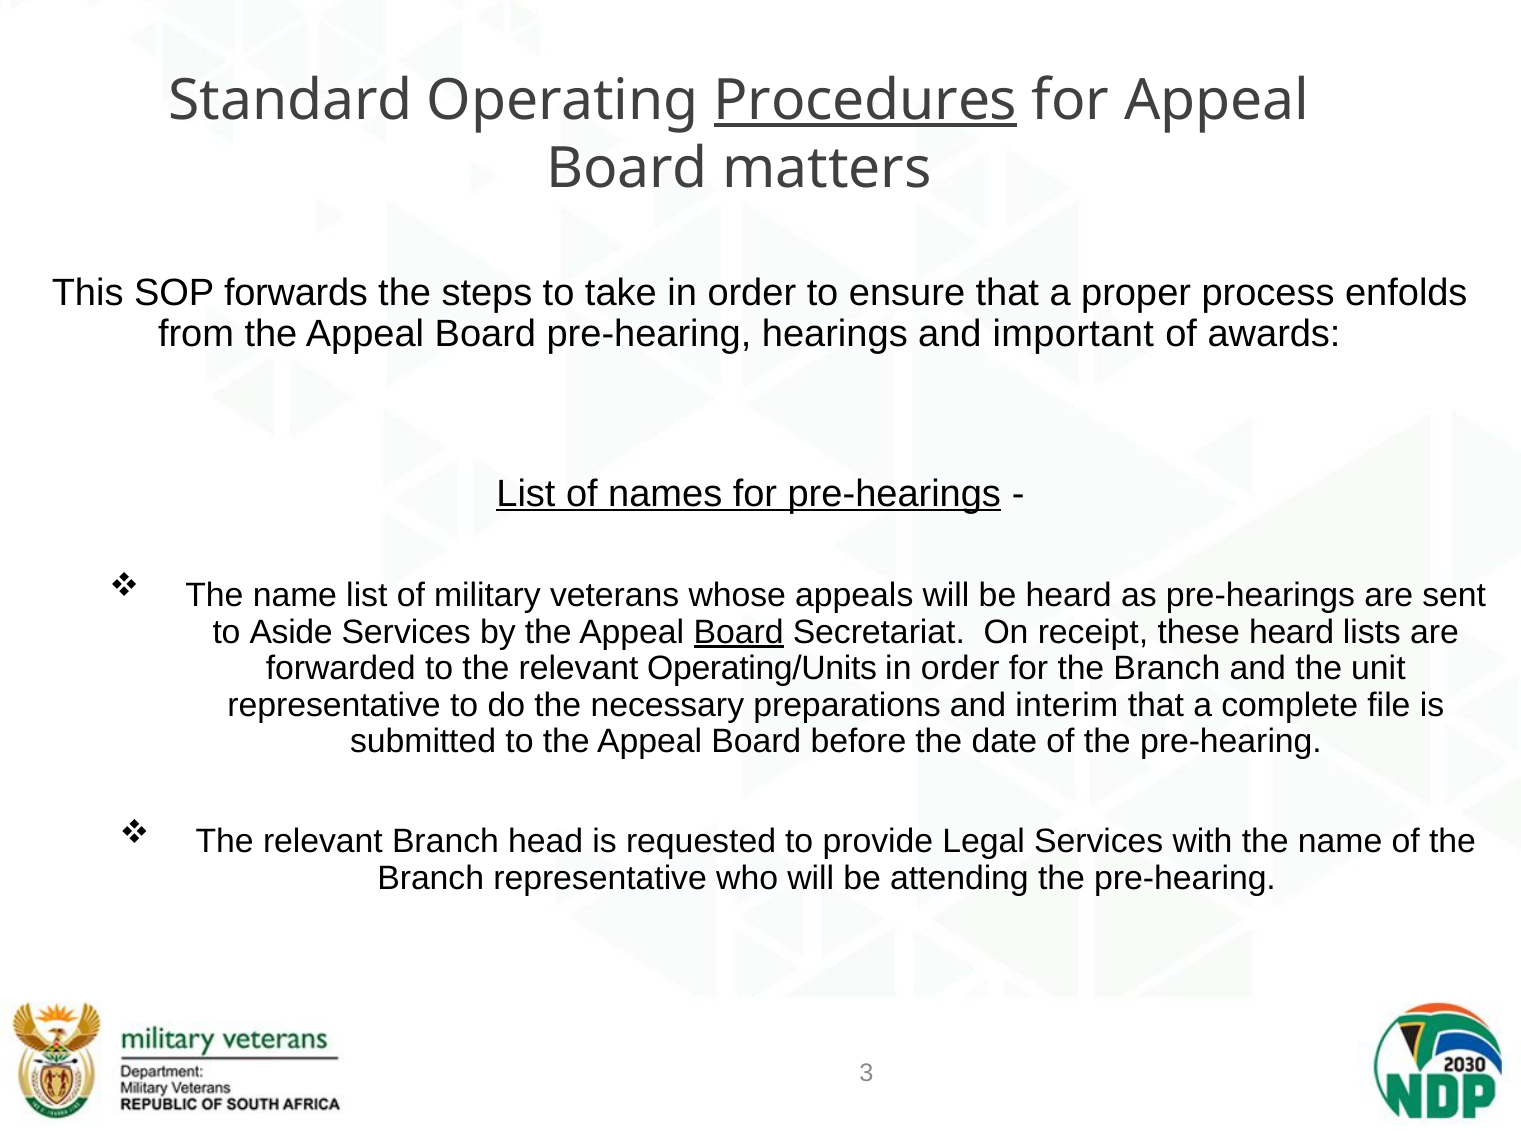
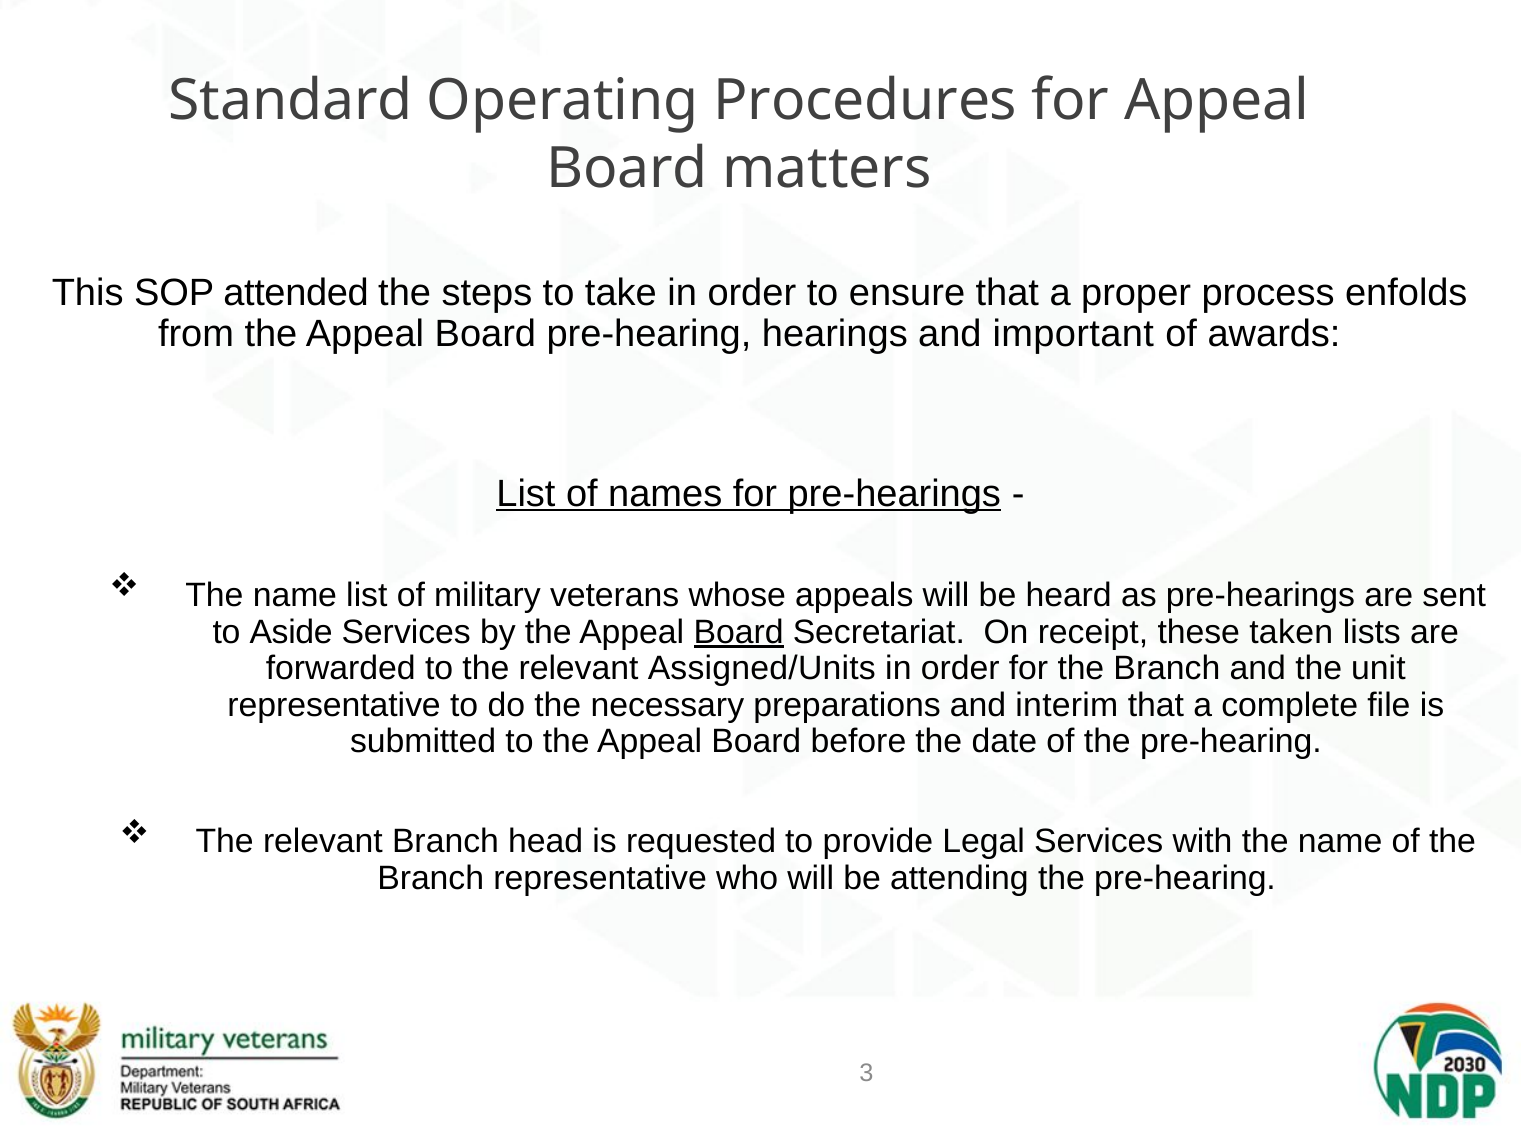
Procedures underline: present -> none (865, 101)
forwards: forwards -> attended (296, 293)
these heard: heard -> taken (1291, 632)
Operating/Units: Operating/Units -> Assigned/Units (762, 669)
